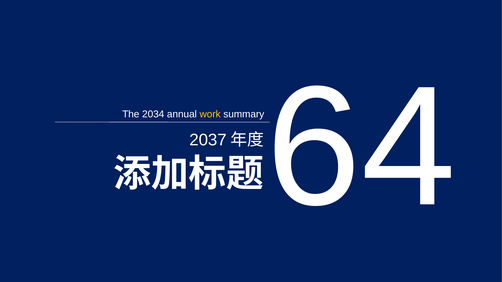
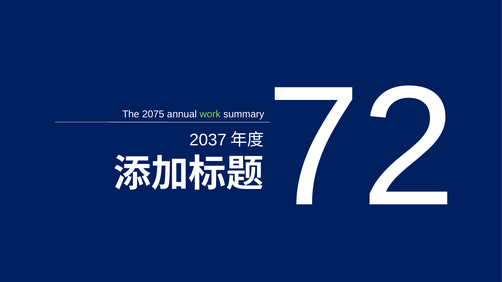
2034: 2034 -> 2075 (153, 114)
work colour: yellow -> light green (210, 114)
64: 64 -> 72 (361, 149)
